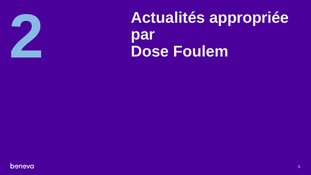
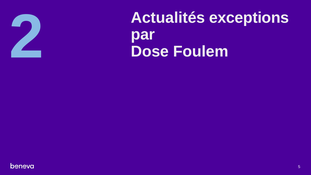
appropriée: appropriée -> exceptions (249, 18)
